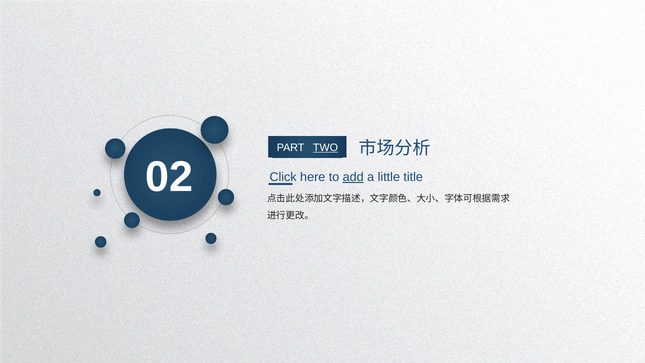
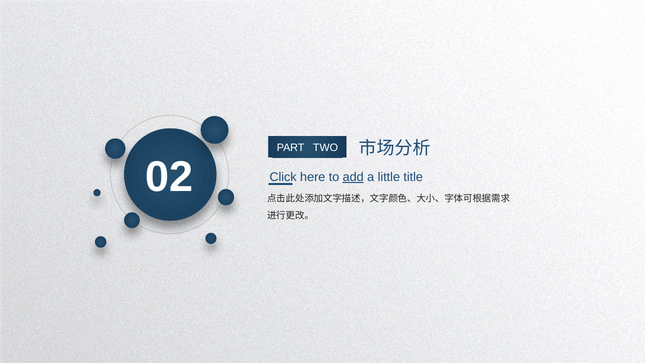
TWO underline: present -> none (325, 148)
